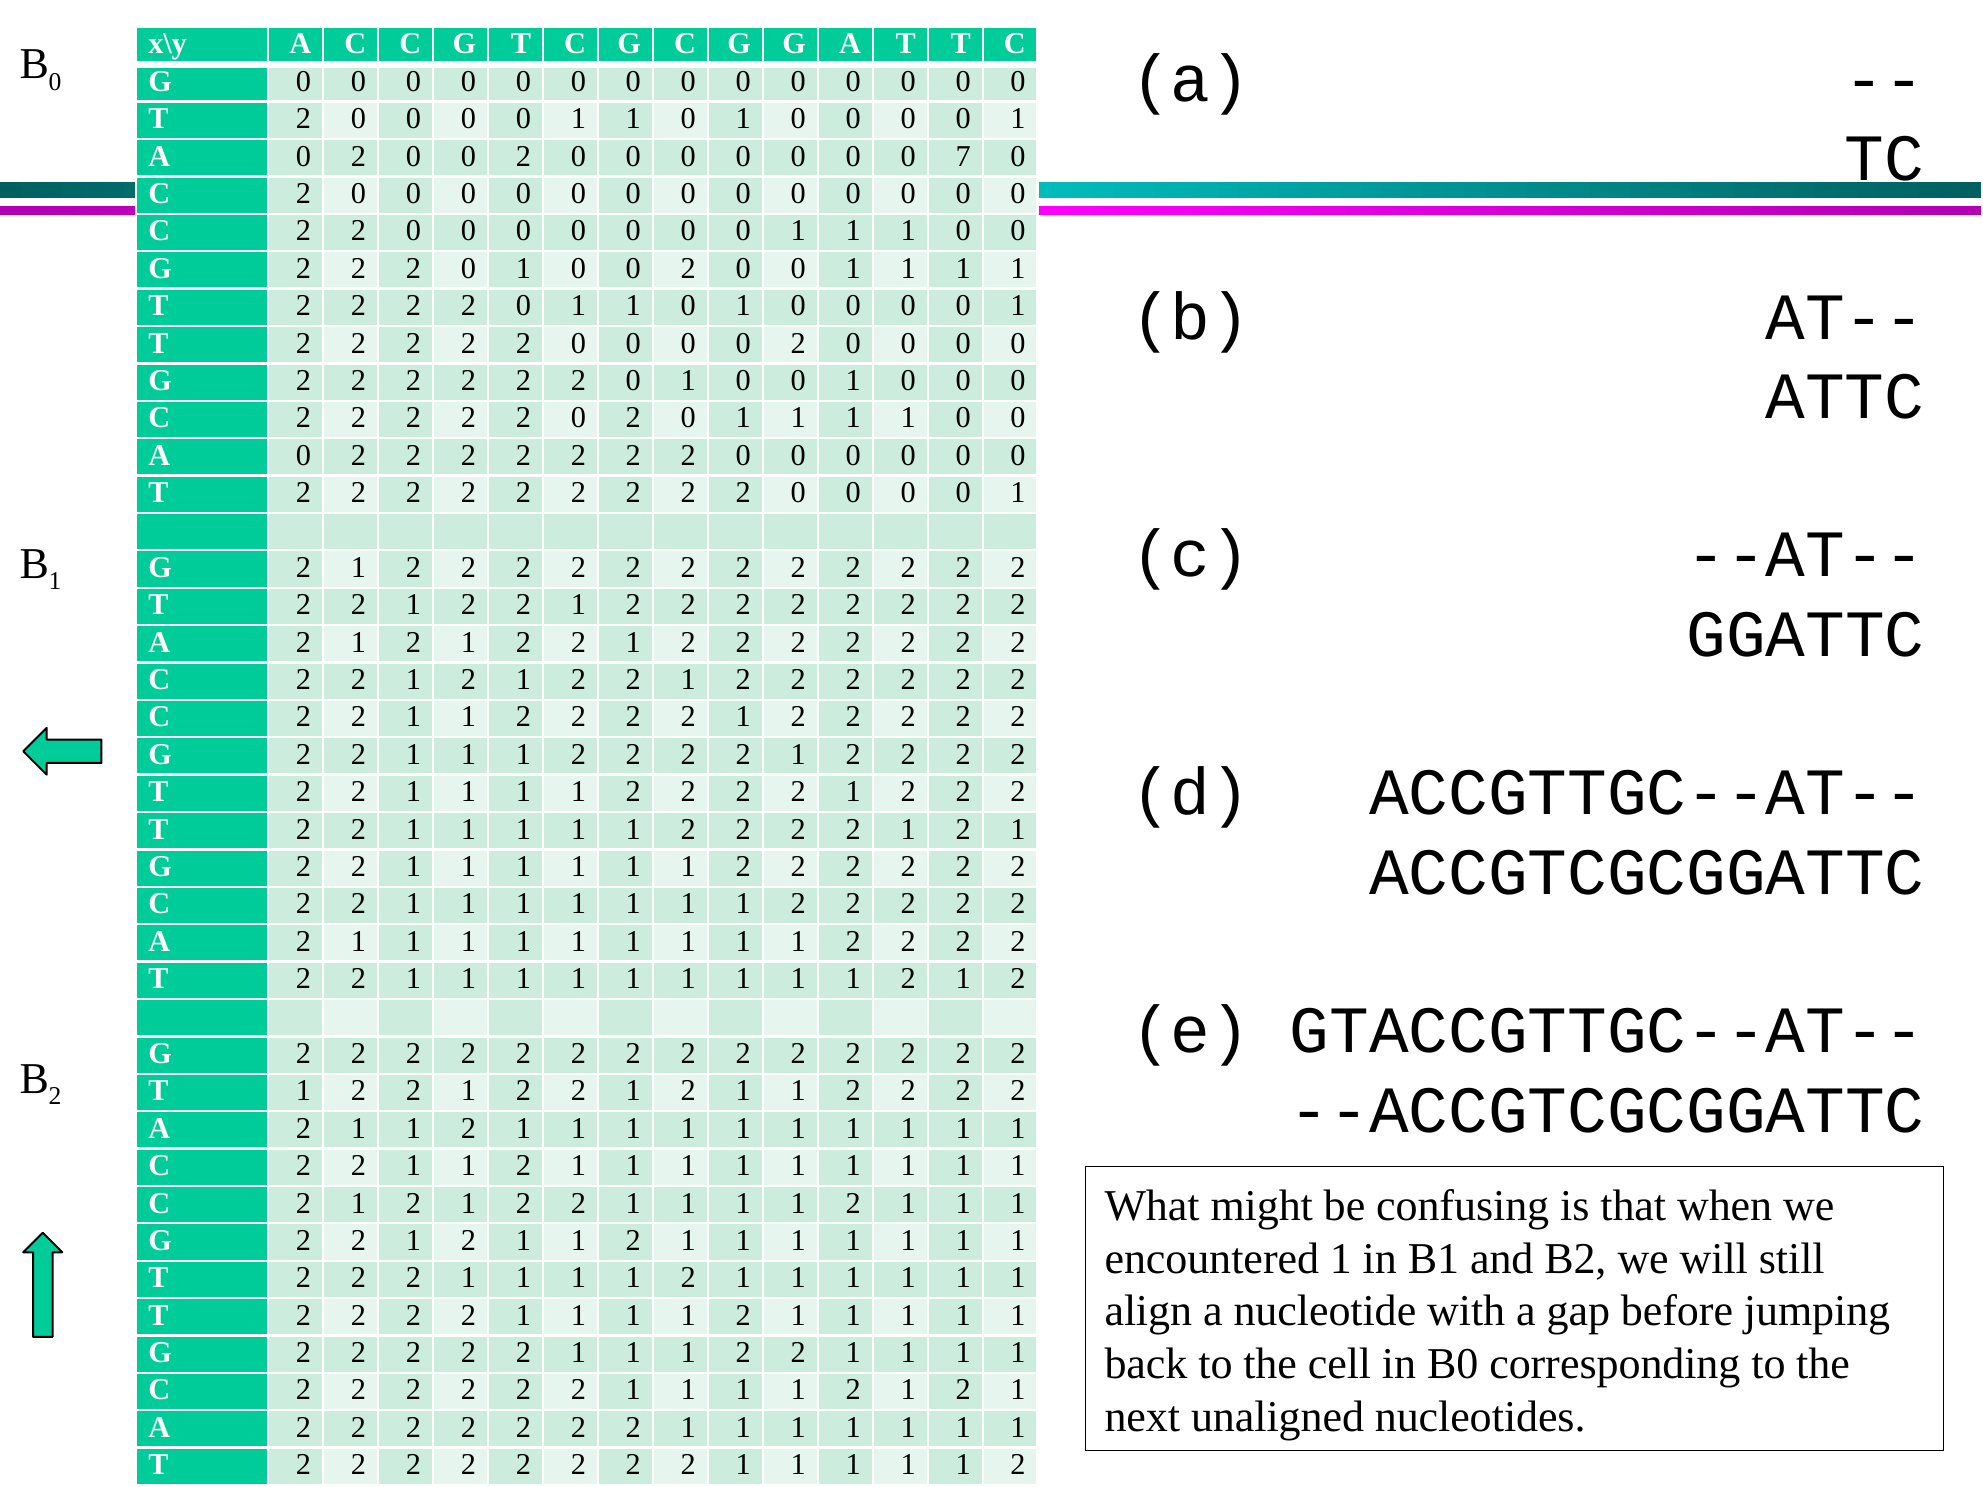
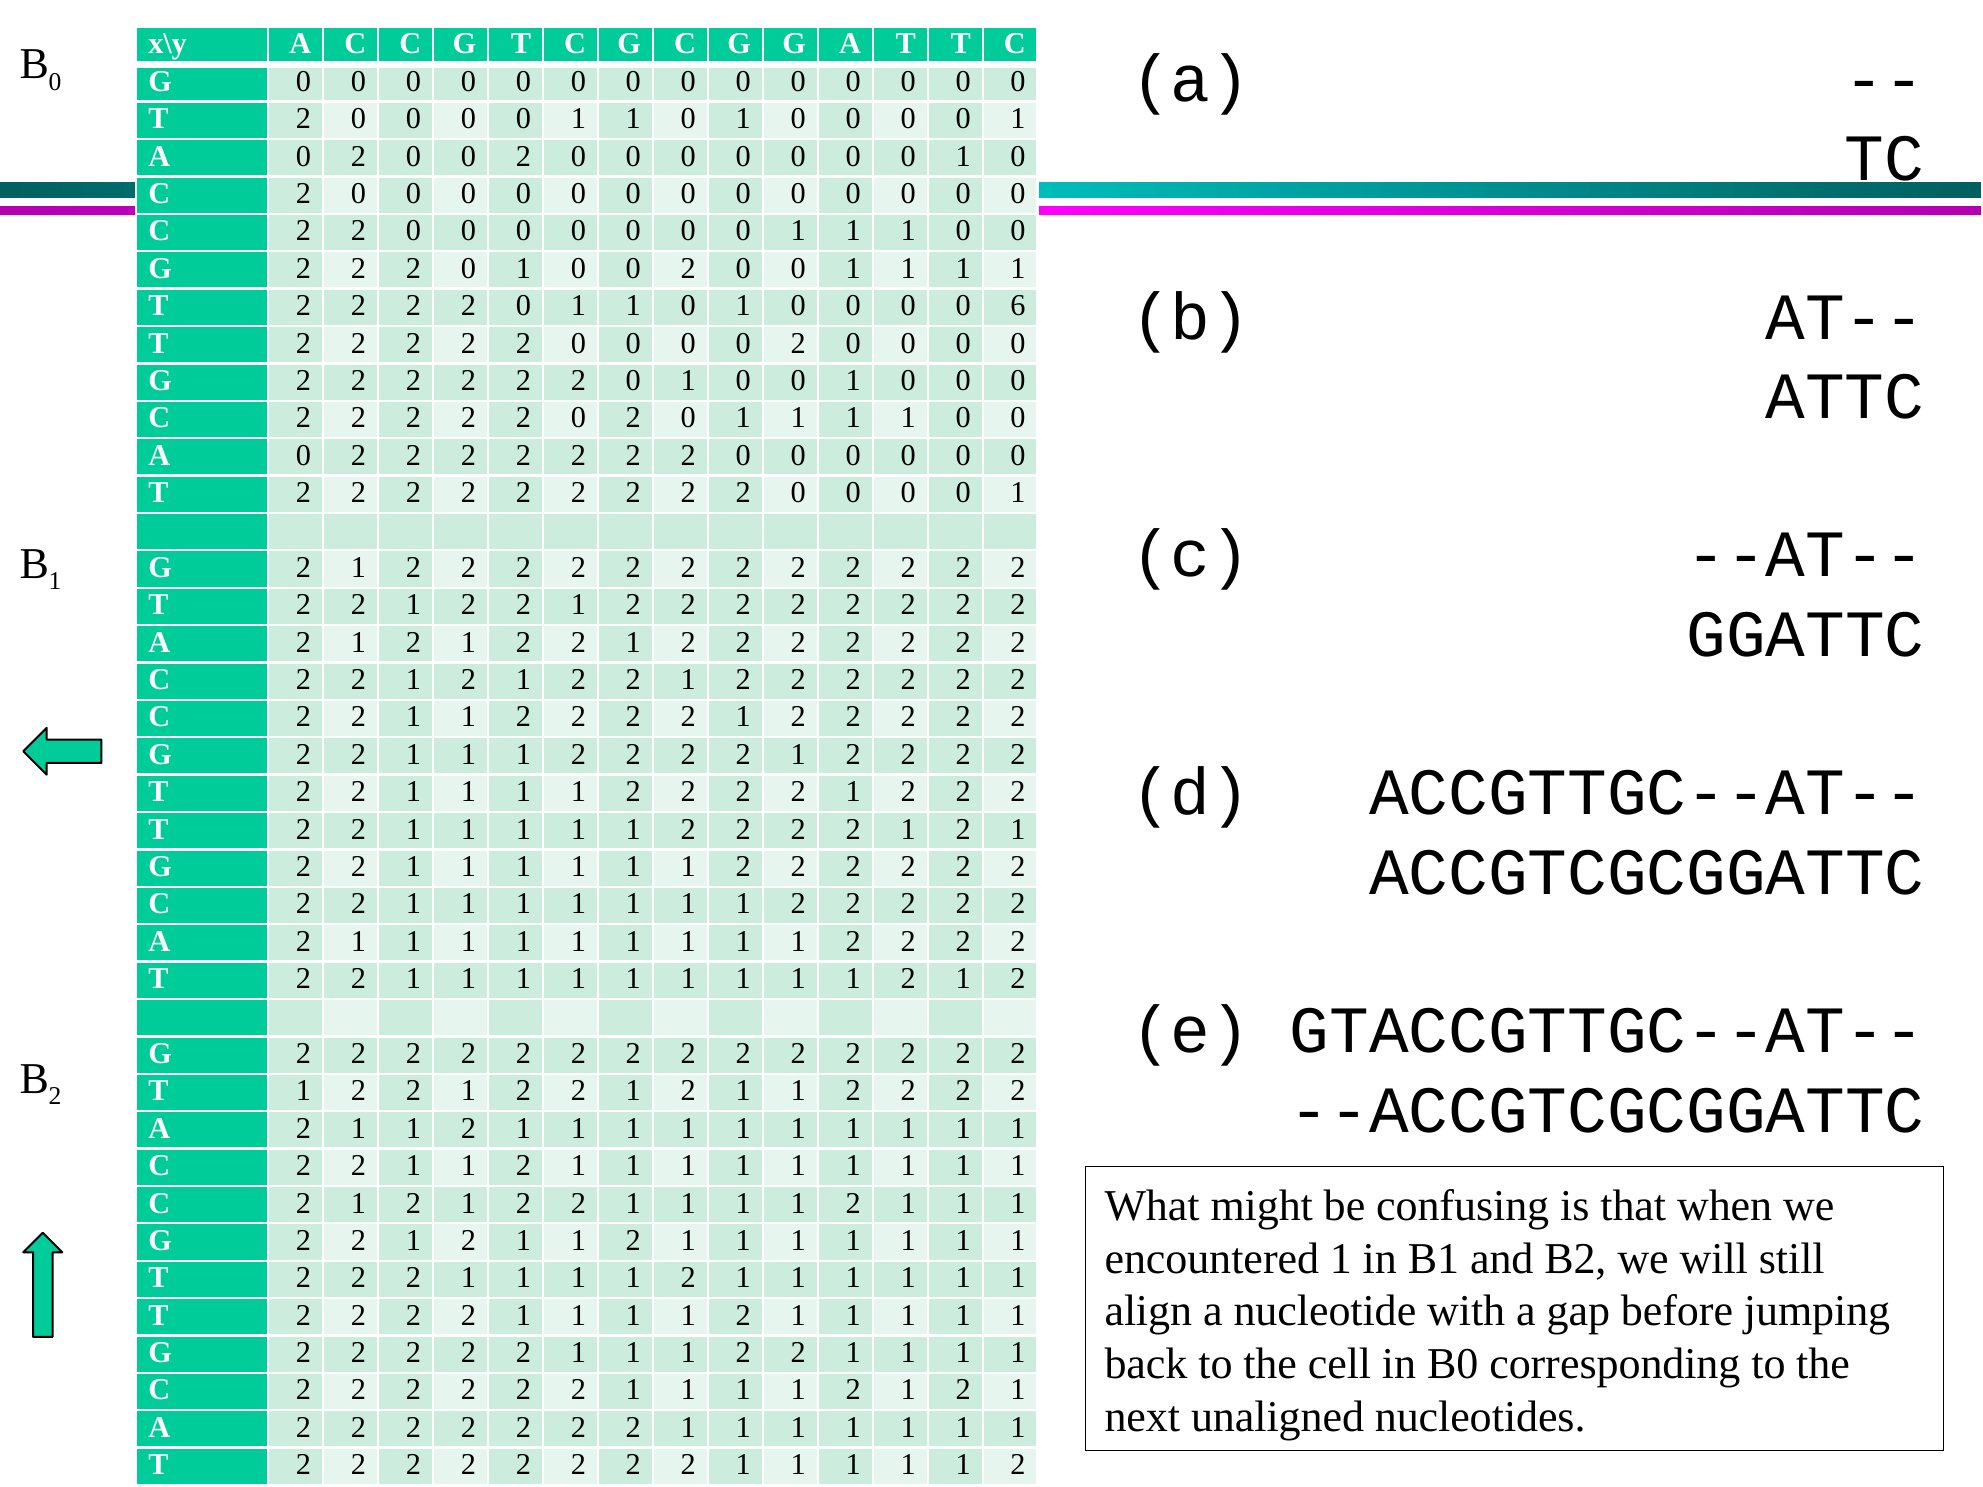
7: 7 -> 1 (963, 156)
1: 1 -> 6 (1018, 306)
